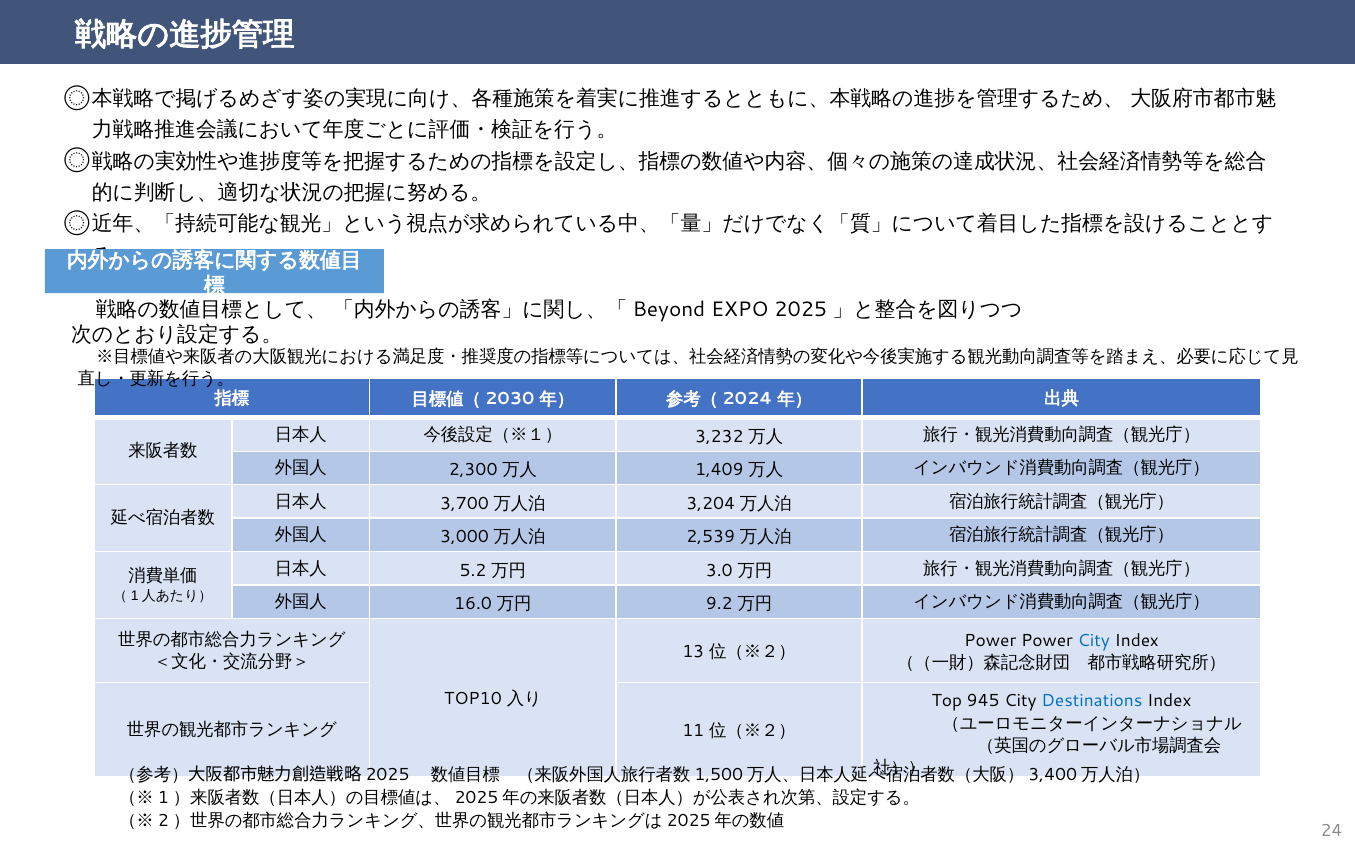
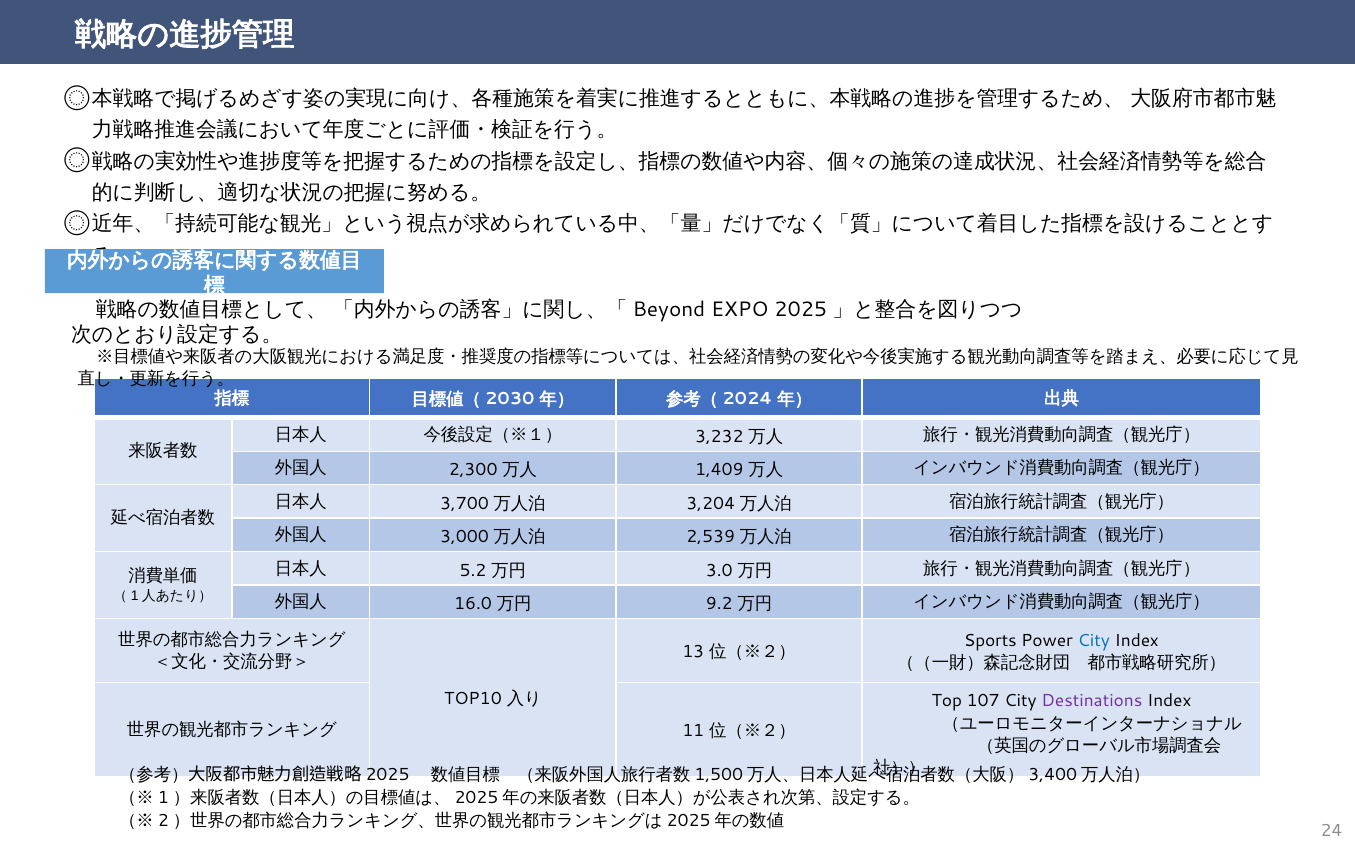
Power: Power -> Sports (990, 640)
945: 945 -> 107 (983, 701)
Destinations colour: blue -> purple (1092, 701)
